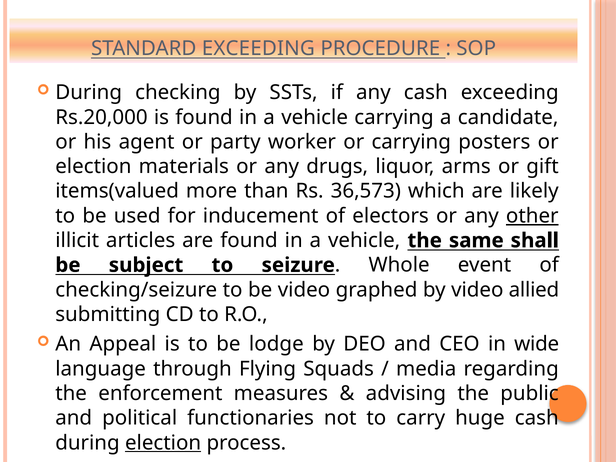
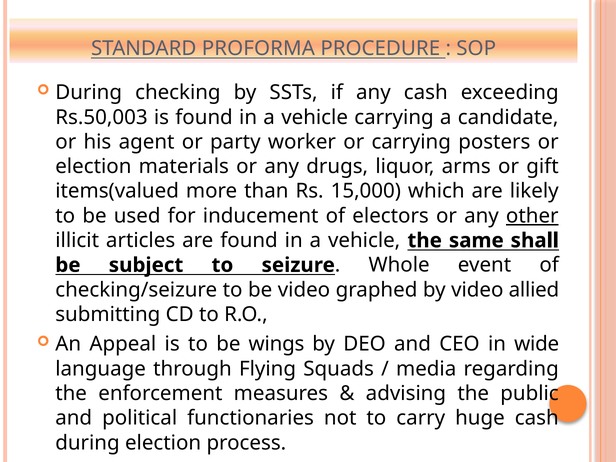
STANDARD EXCEEDING: EXCEEDING -> PROFORMA (258, 49)
Rs.20,000: Rs.20,000 -> Rs.50,003 (101, 117)
36,573: 36,573 -> 15,000 (366, 191)
lodge: lodge -> wings (276, 344)
election underline: present -> none (163, 443)
